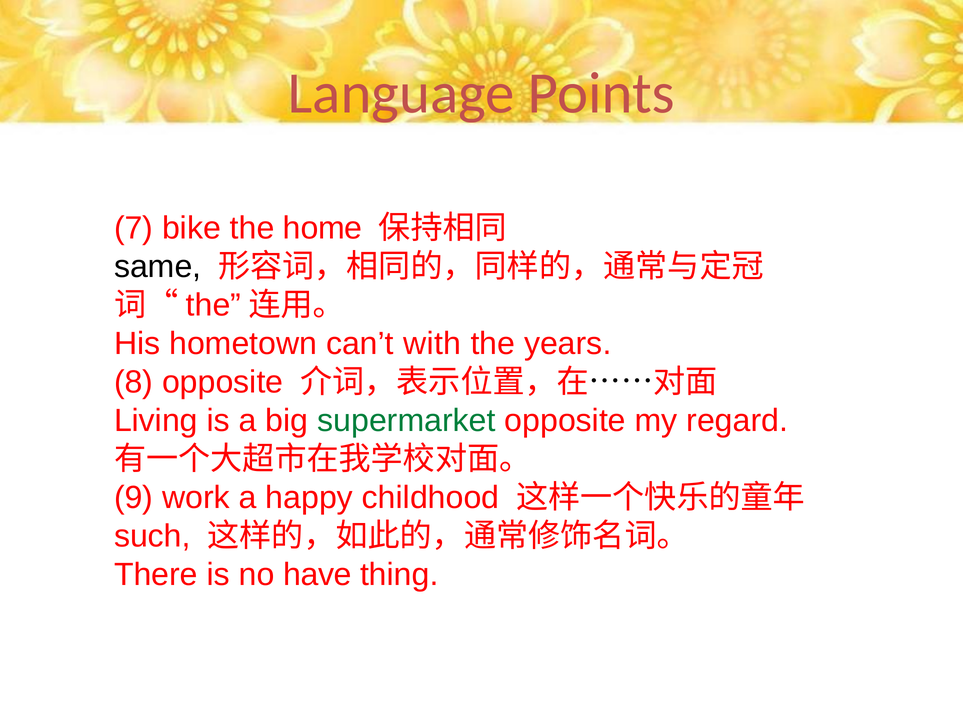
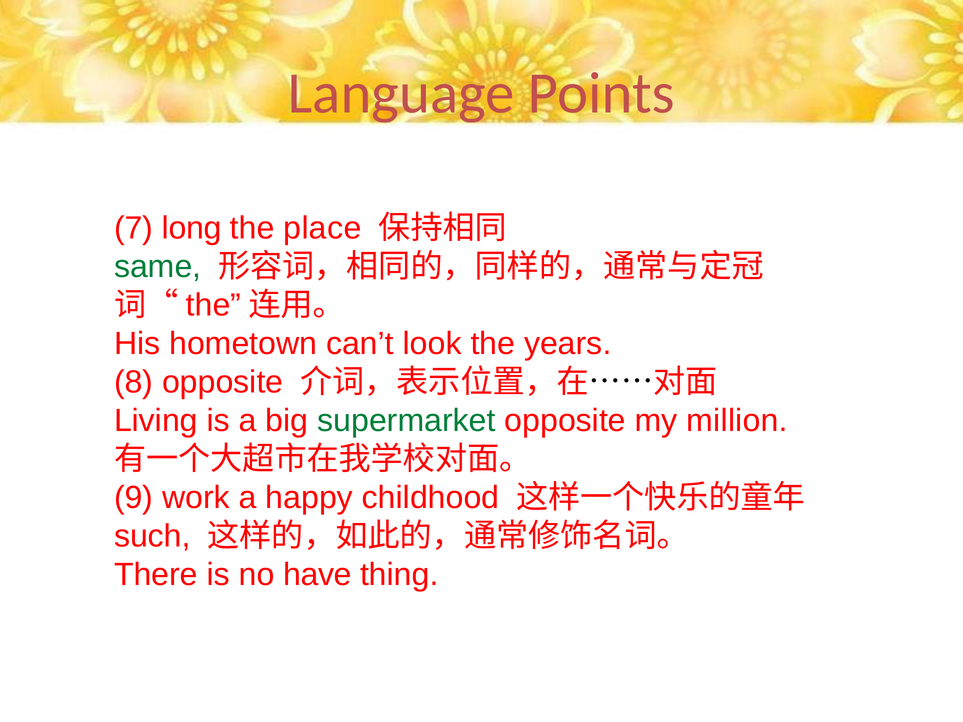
bike: bike -> long (192, 228)
home: home -> place (322, 228)
same colour: black -> green (158, 267)
with: with -> look (432, 344)
regard: regard -> million (737, 421)
